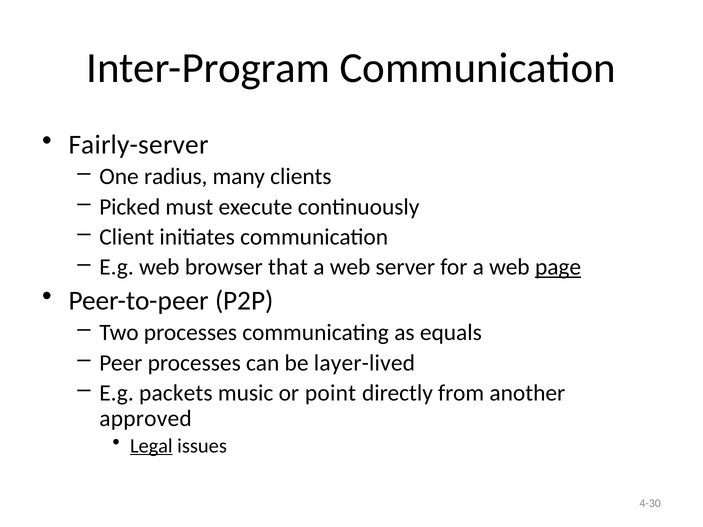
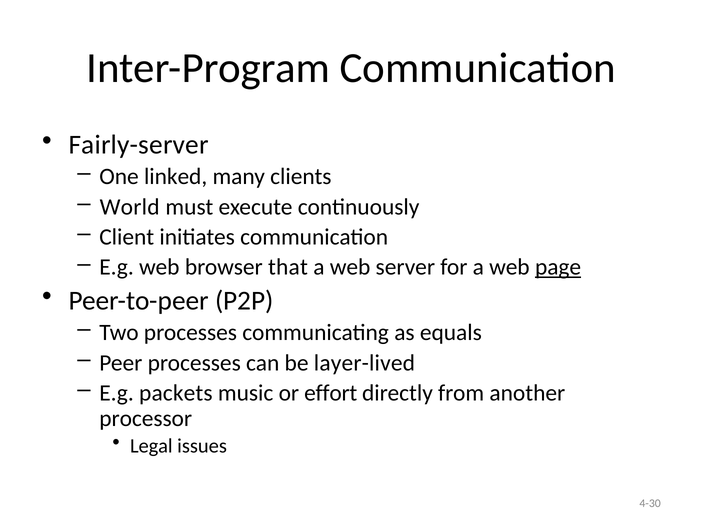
radius: radius -> linked (176, 177)
Picked: Picked -> World (130, 207)
point: point -> effort (331, 393)
approved: approved -> processor (146, 418)
Legal underline: present -> none (151, 446)
